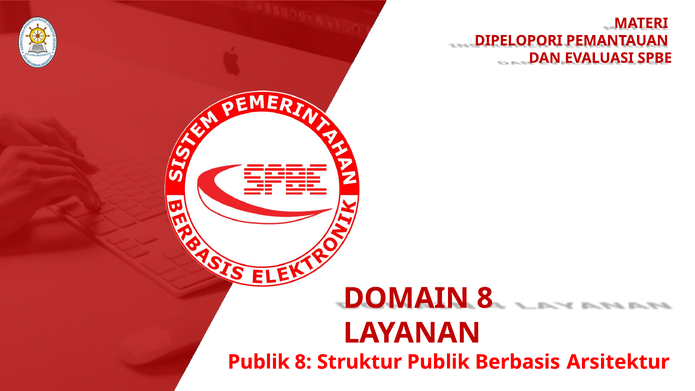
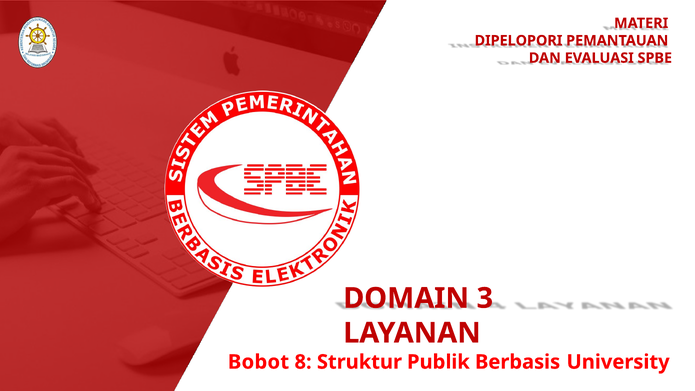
DOMAIN 8: 8 -> 3 (485, 298)
Publik: Publik -> Bobot (258, 362)
Arsitektur: Arsitektur -> University (618, 362)
